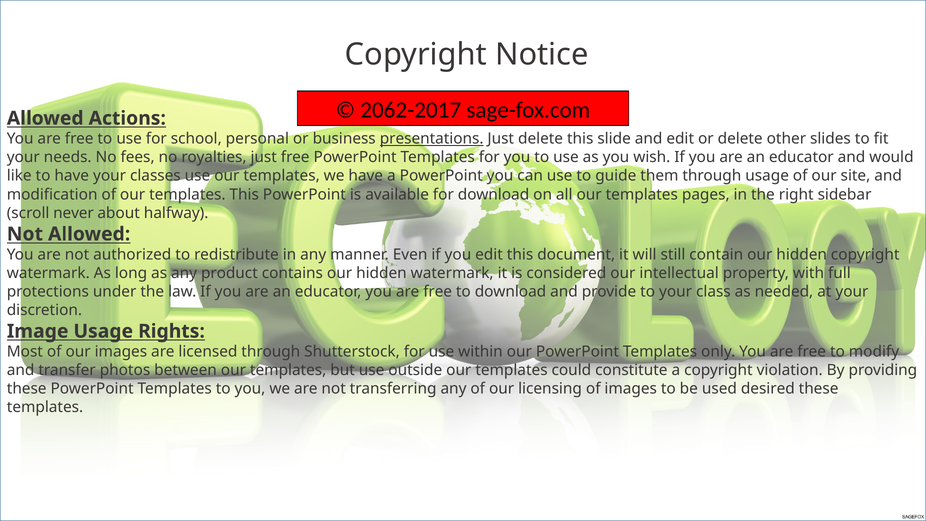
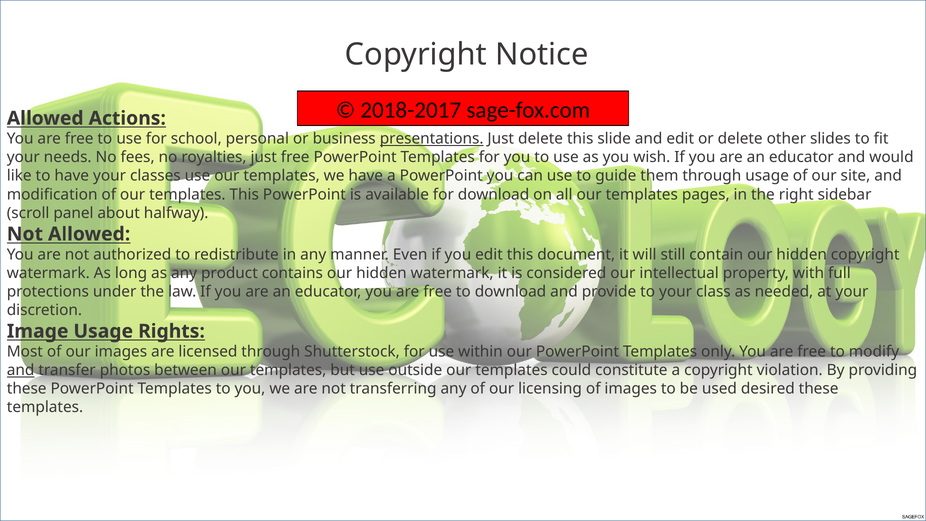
2062-2017: 2062-2017 -> 2018-2017 (411, 110)
never: never -> panel (73, 213)
and underline: none -> present (21, 370)
